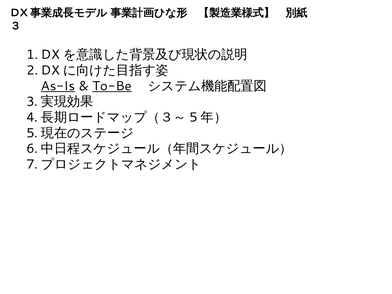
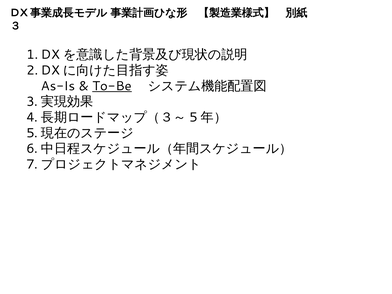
As-Is underline: present -> none (58, 86)
